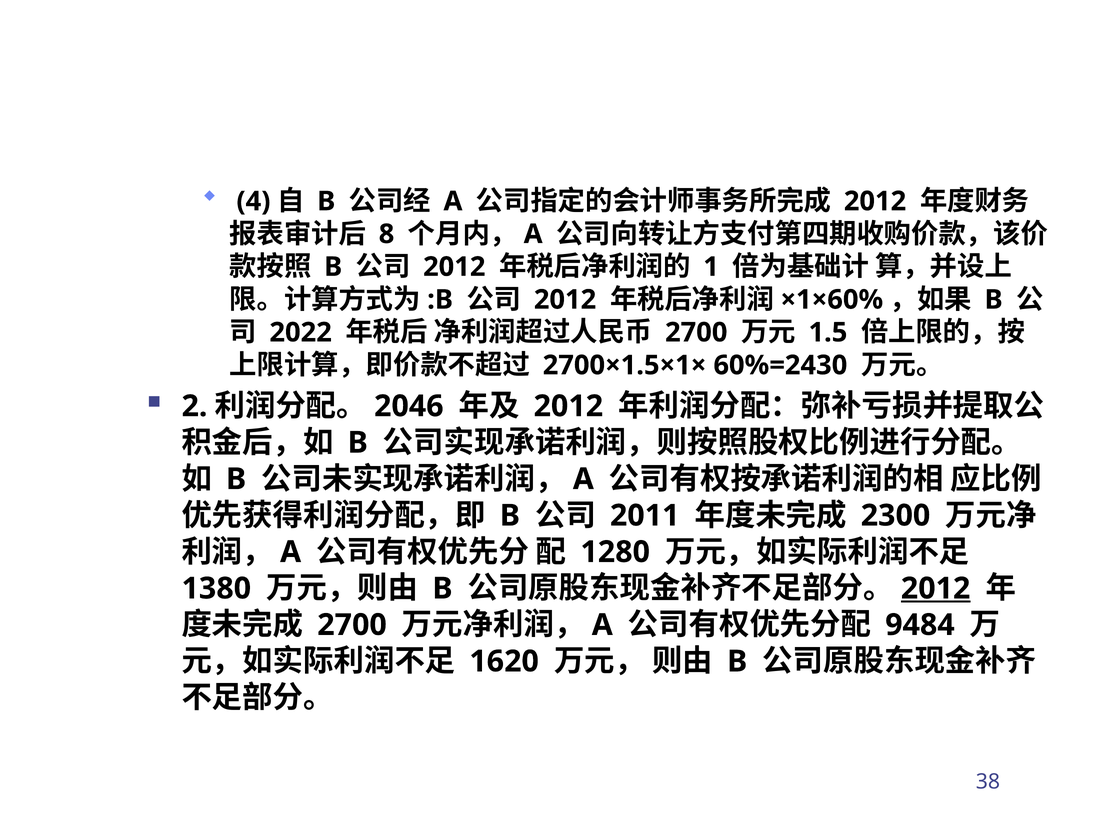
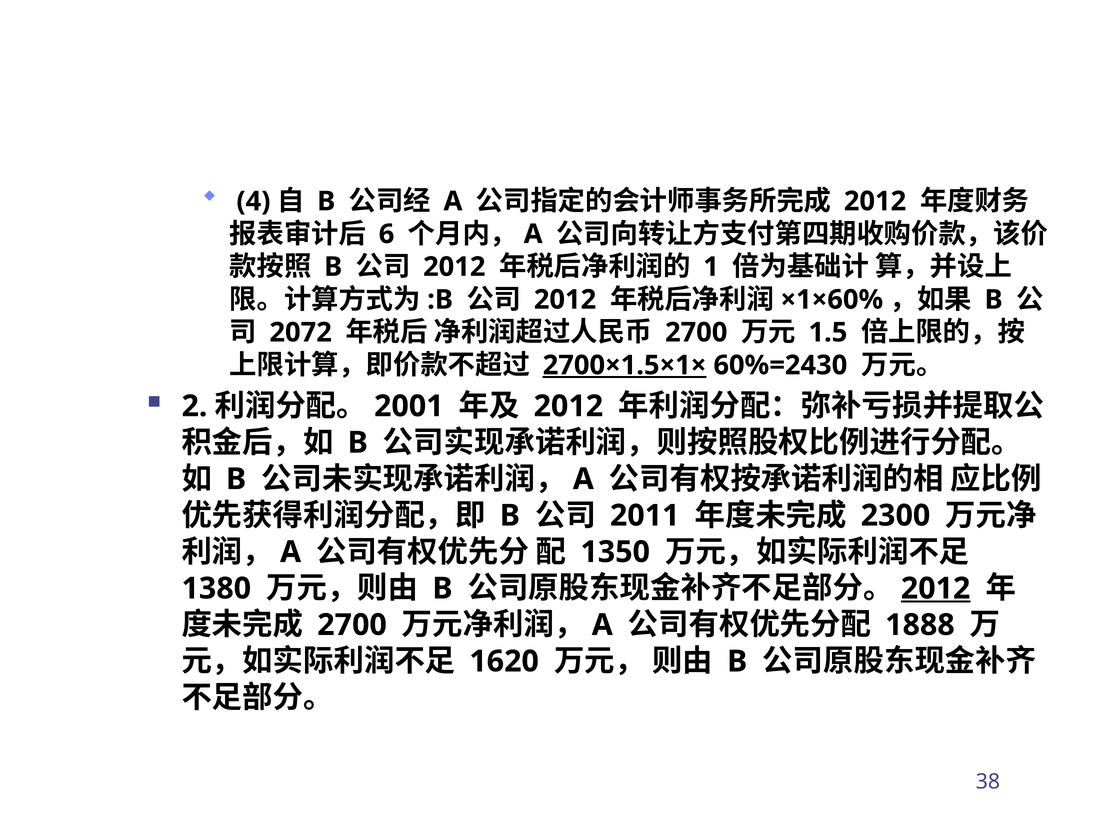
8: 8 -> 6 (387, 234)
2022: 2022 -> 2072 (301, 332)
2700×1.5×1× underline: none -> present (625, 365)
2046: 2046 -> 2001 (409, 406)
1280: 1280 -> 1350 (615, 552)
9484: 9484 -> 1888 (920, 625)
